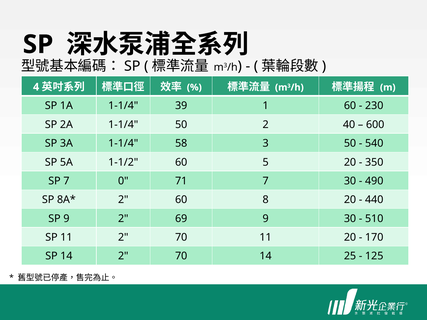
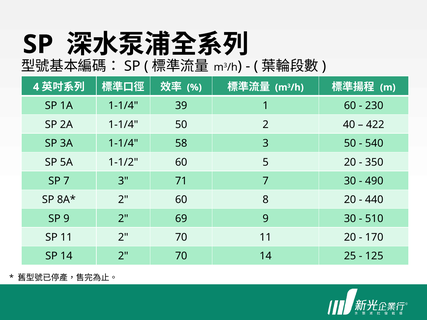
600: 600 -> 422 (375, 125)
7 0: 0 -> 3 (123, 181)
